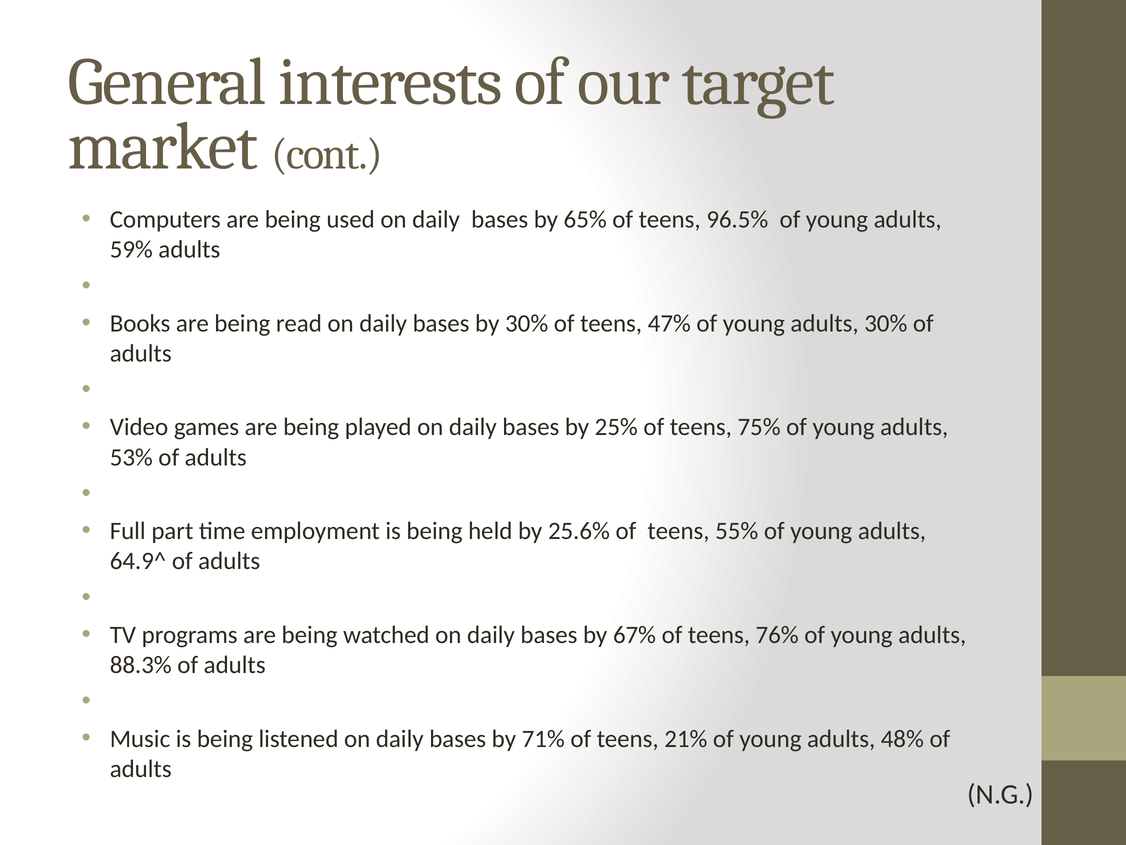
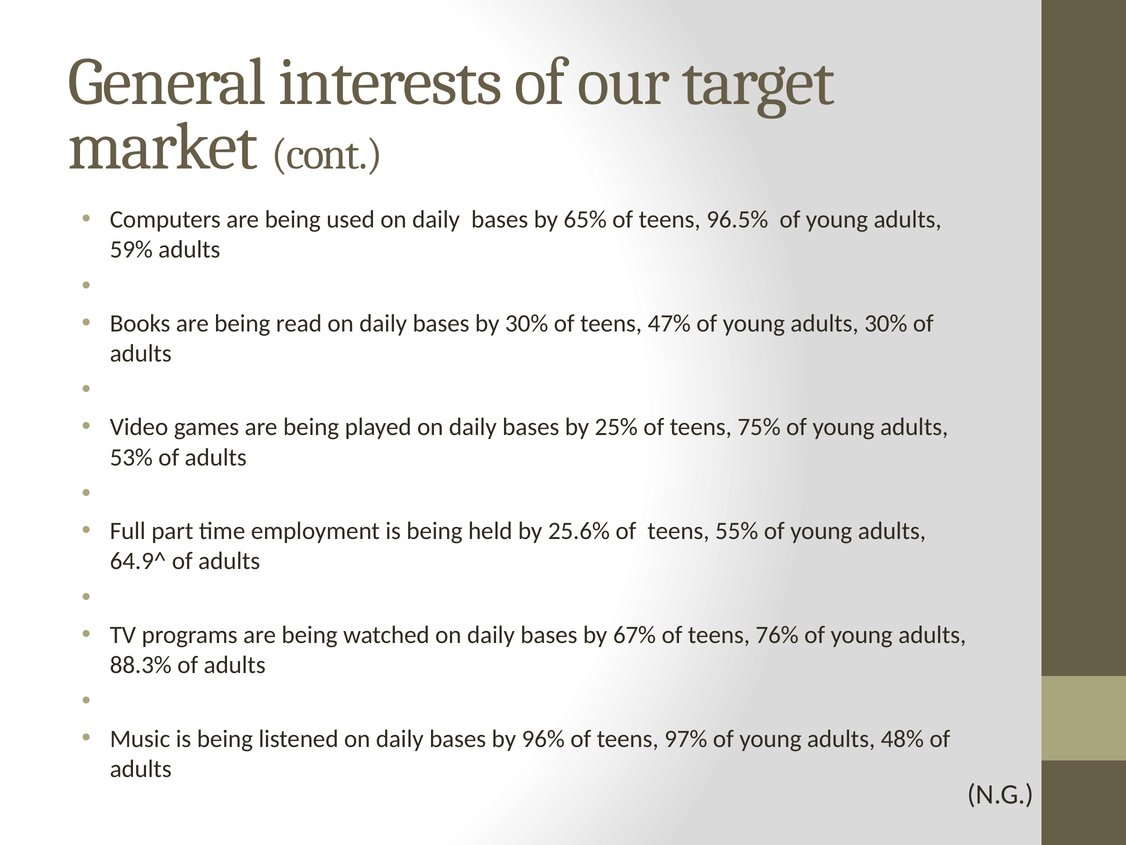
71%: 71% -> 96% (543, 738)
21%: 21% -> 97% (686, 738)
